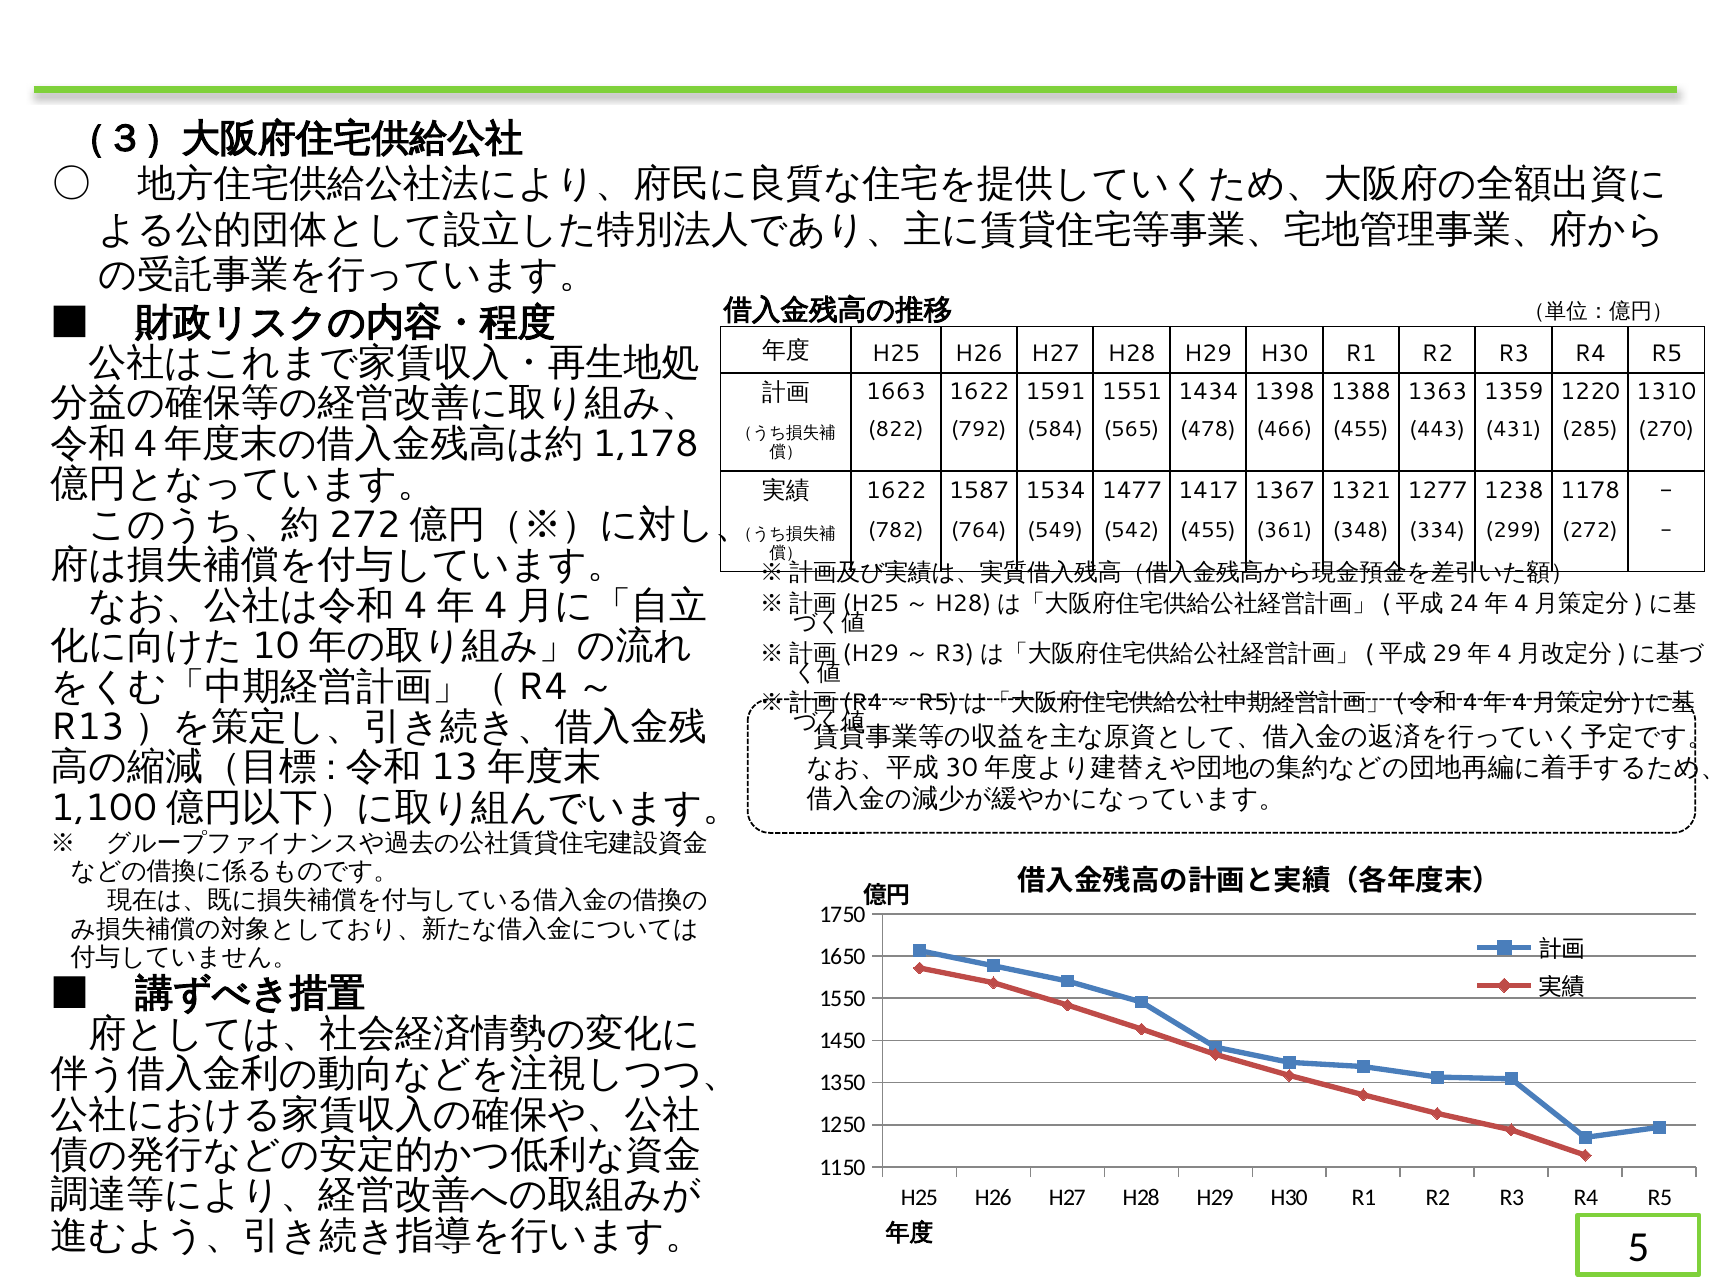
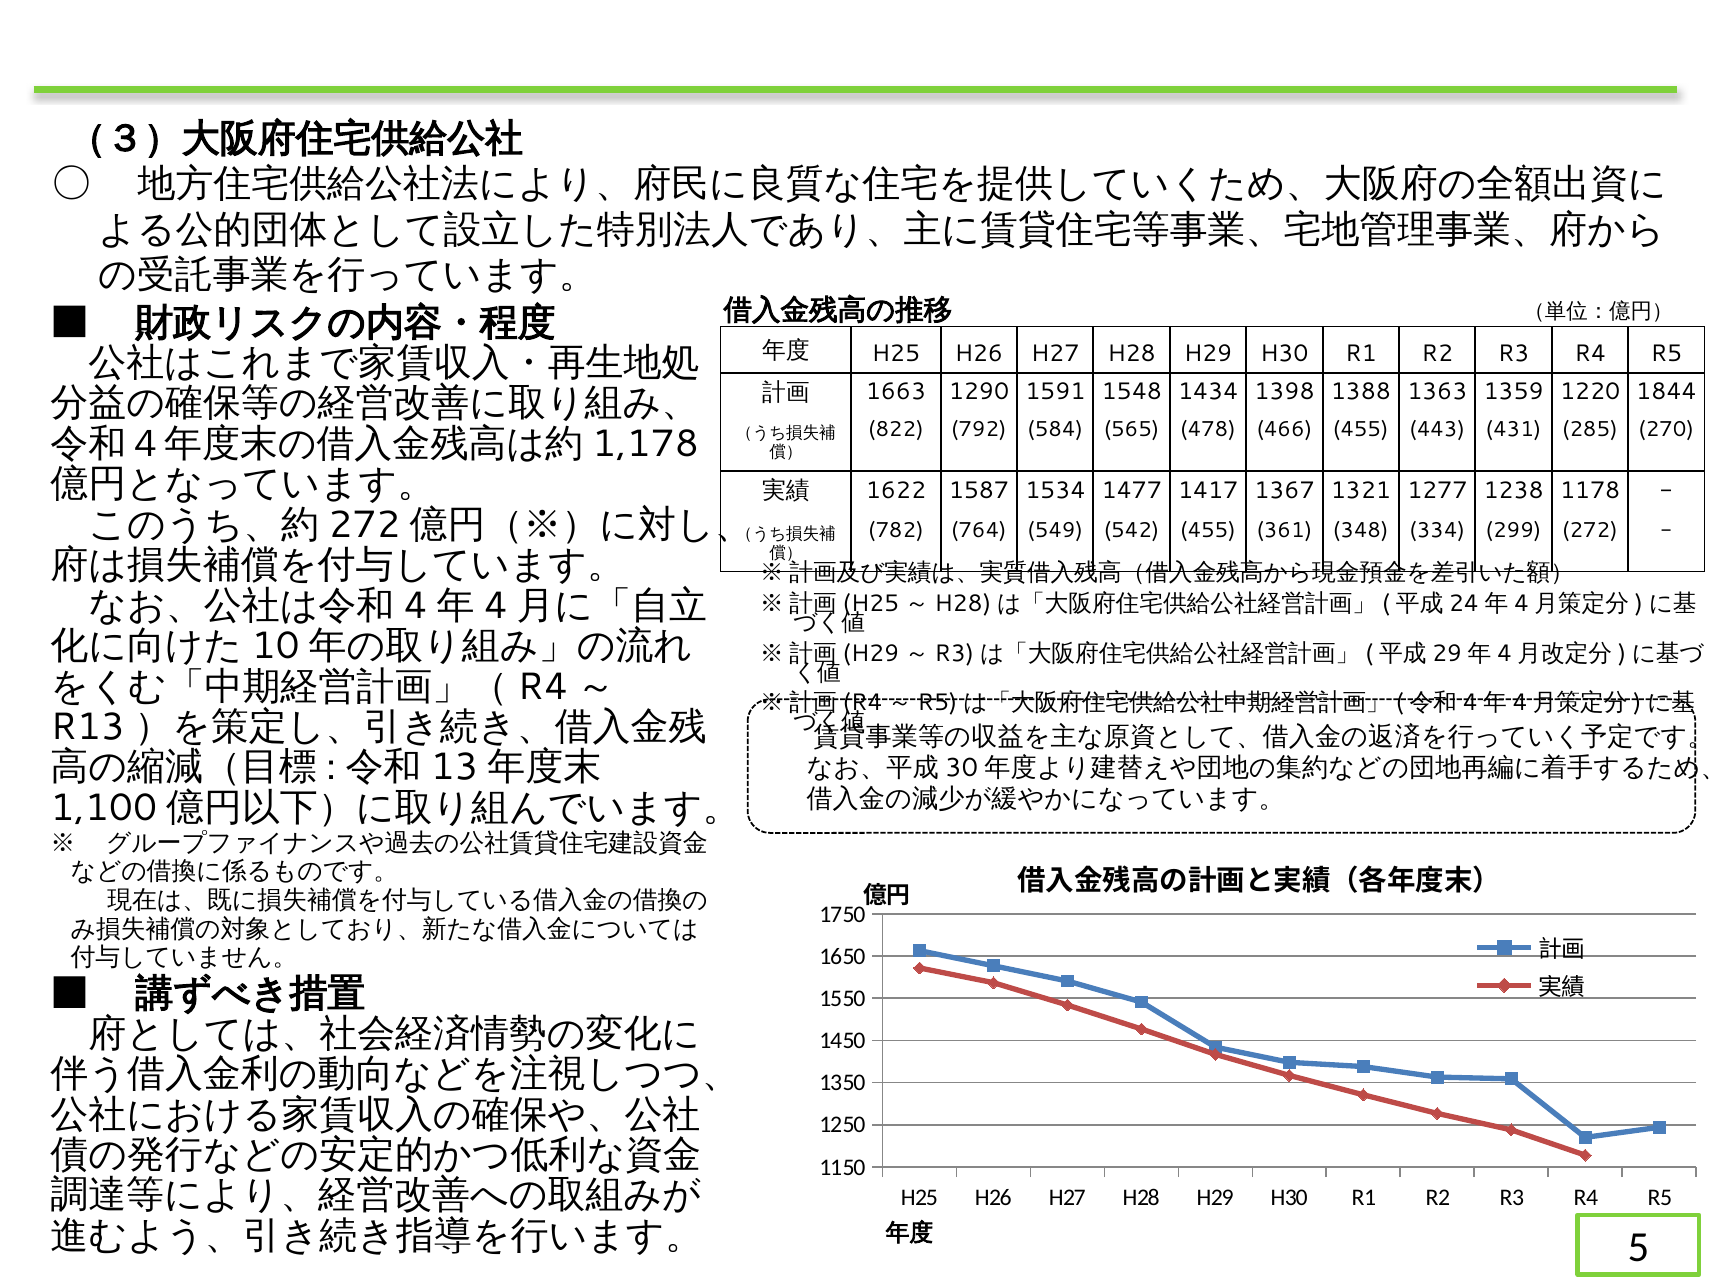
1663 1622: 1622 -> 1290 (979, 391)
1551: 1551 -> 1548 (1132, 391)
1310: 1310 -> 1844 (1666, 391)
